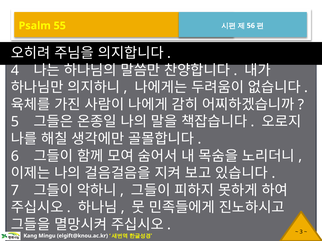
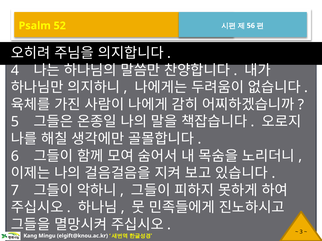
55: 55 -> 52 (60, 26)
